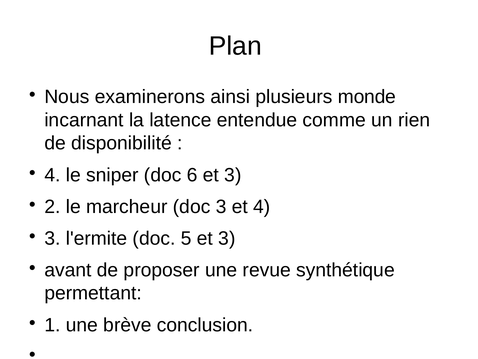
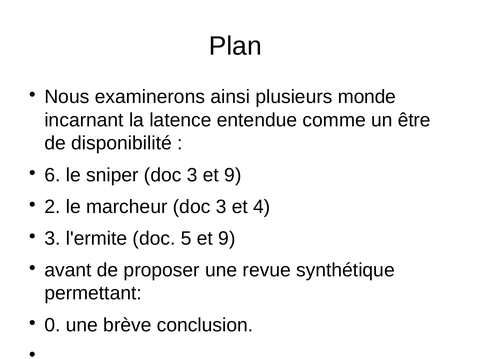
rien: rien -> être (414, 120)
4: 4 -> 6 (52, 175)
sniper doc 6: 6 -> 3 (192, 175)
3: 3 -> 9 (233, 175)
5 et 3: 3 -> 9 (227, 238)
1: 1 -> 0 (52, 325)
